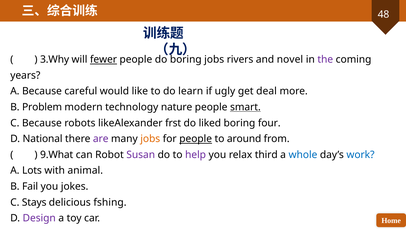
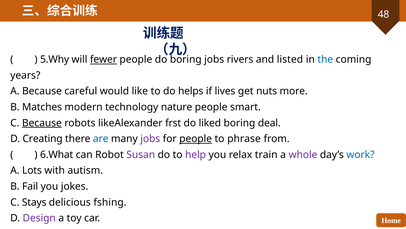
3.Why: 3.Why -> 5.Why (55, 59)
novel: novel -> listed (290, 59)
the colour: purple -> blue (325, 59)
learn: learn -> helps (191, 91)
ugly: ugly -> lives (225, 91)
deal: deal -> nuts (267, 91)
Problem: Problem -> Matches (42, 107)
smart underline: present -> none (245, 107)
Because underline: none -> present (42, 123)
four: four -> deal (269, 123)
National: National -> Creating (43, 139)
are colour: purple -> blue (101, 139)
jobs colour: orange -> purple (150, 139)
around: around -> phrase (244, 139)
9.What: 9.What -> 6.What (57, 154)
third: third -> train (266, 154)
whole colour: blue -> purple (303, 154)
animal: animal -> autism (85, 170)
